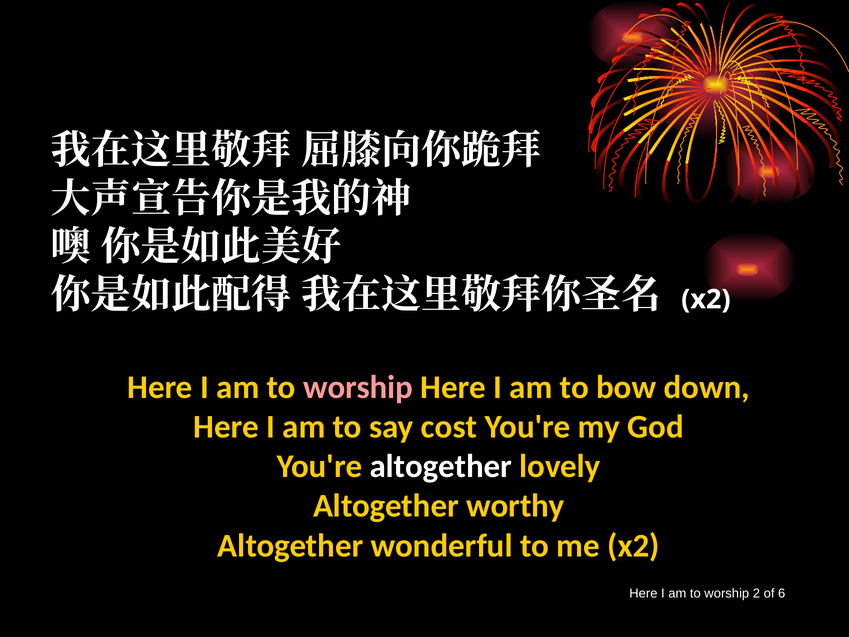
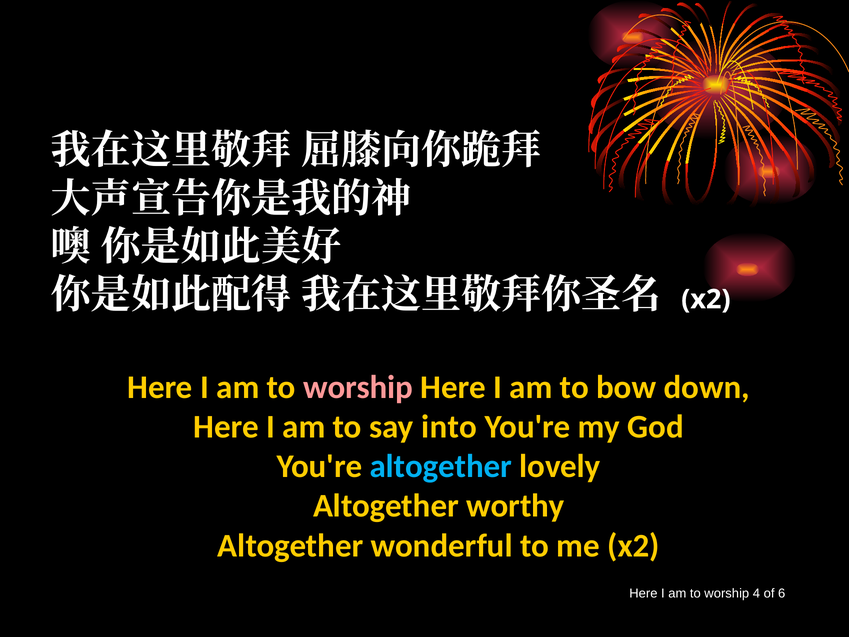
cost: cost -> into (449, 427)
altogether colour: white -> light blue (441, 466)
2: 2 -> 4 (756, 593)
